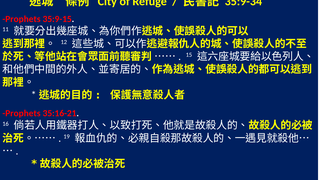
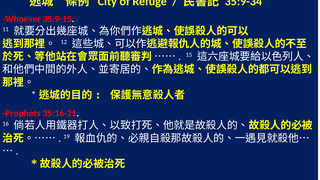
Prophets: Prophets -> Whoever (22, 19)
